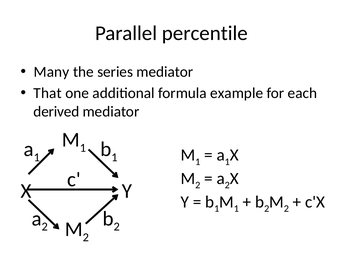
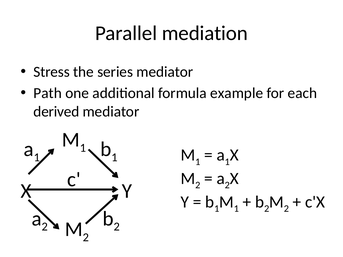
percentile: percentile -> mediation (205, 33)
Many: Many -> Stress (52, 72)
That: That -> Path (48, 93)
